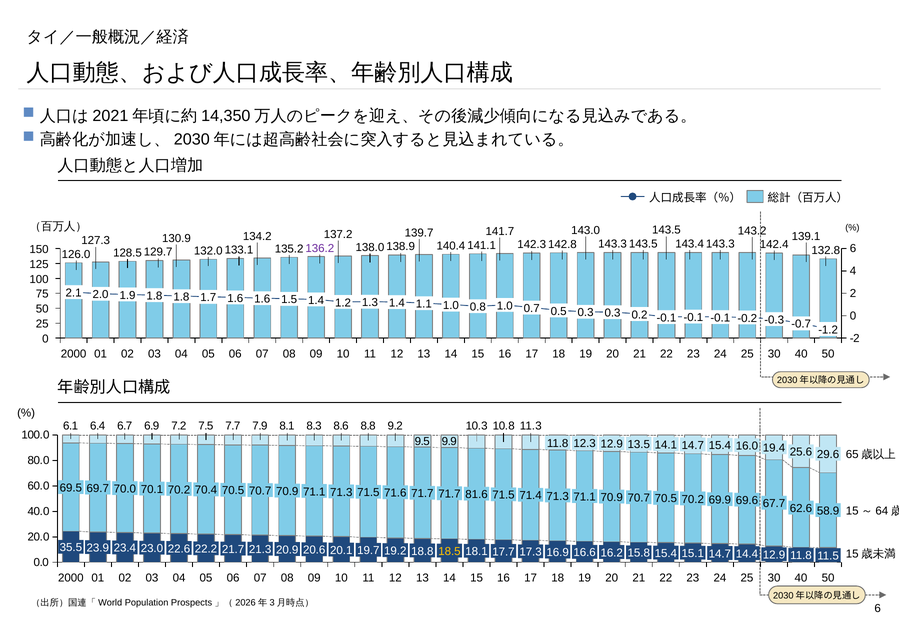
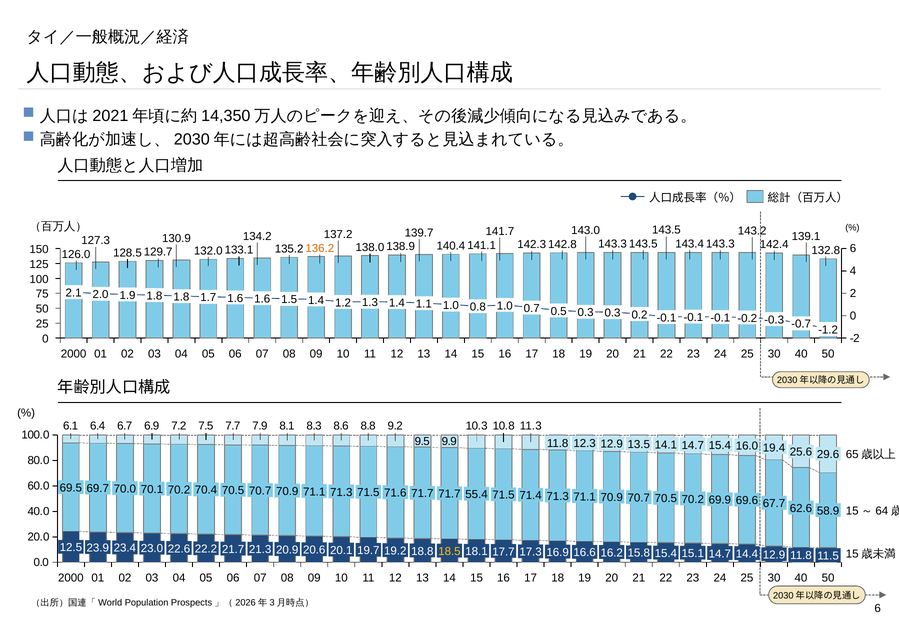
136.2 colour: purple -> orange (320, 248)
81.6: 81.6 -> 55.4 (477, 495)
35.5: 35.5 -> 12.5 (71, 548)
